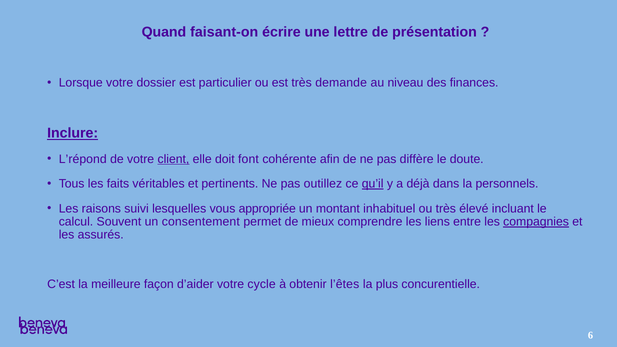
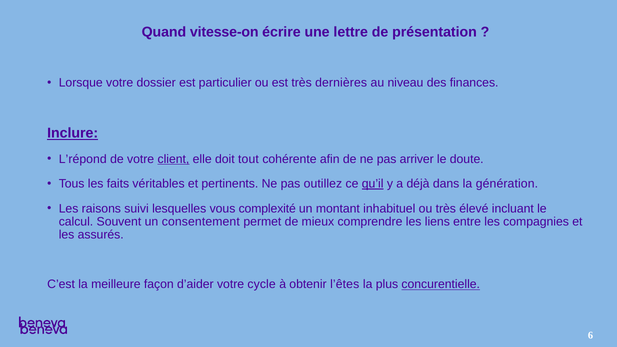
faisant-on: faisant-on -> vitesse-on (224, 32)
demande: demande -> dernières (341, 83)
font: font -> tout (248, 159)
diffère: diffère -> arriver (417, 159)
personnels: personnels -> génération (507, 184)
appropriée: appropriée -> complexité (267, 209)
compagnies underline: present -> none (536, 222)
concurentielle underline: none -> present (441, 284)
